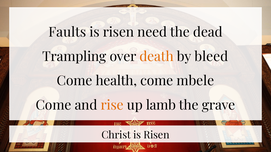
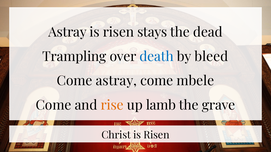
Faults: Faults -> Astray (67, 32)
need: need -> stays (152, 32)
death colour: orange -> blue (157, 57)
Come health: health -> astray (116, 81)
